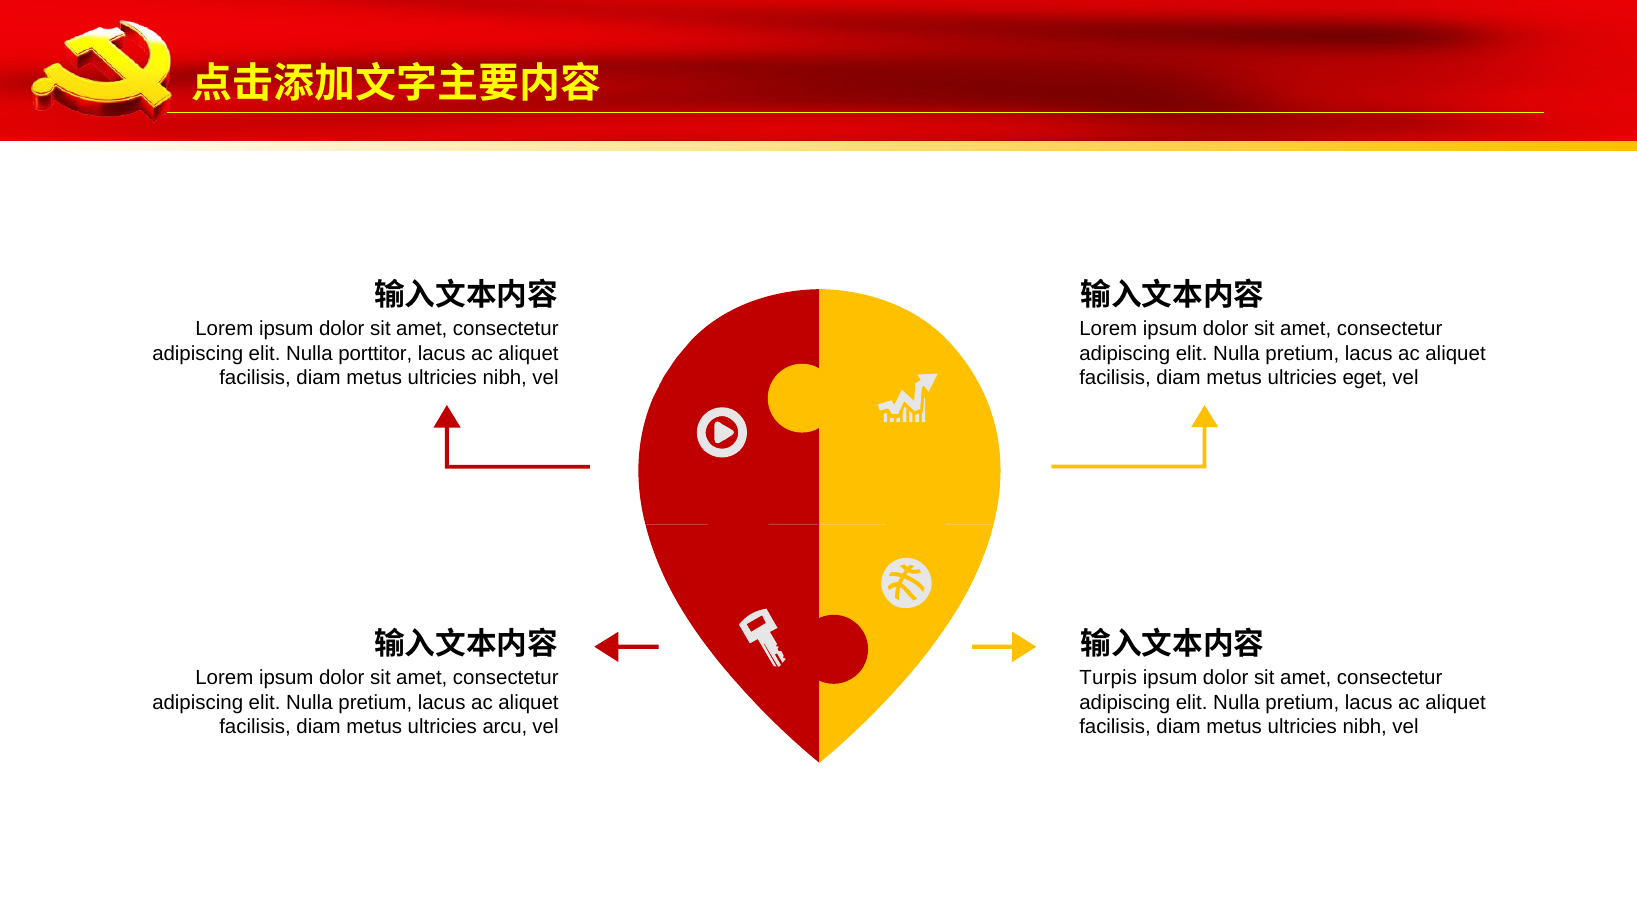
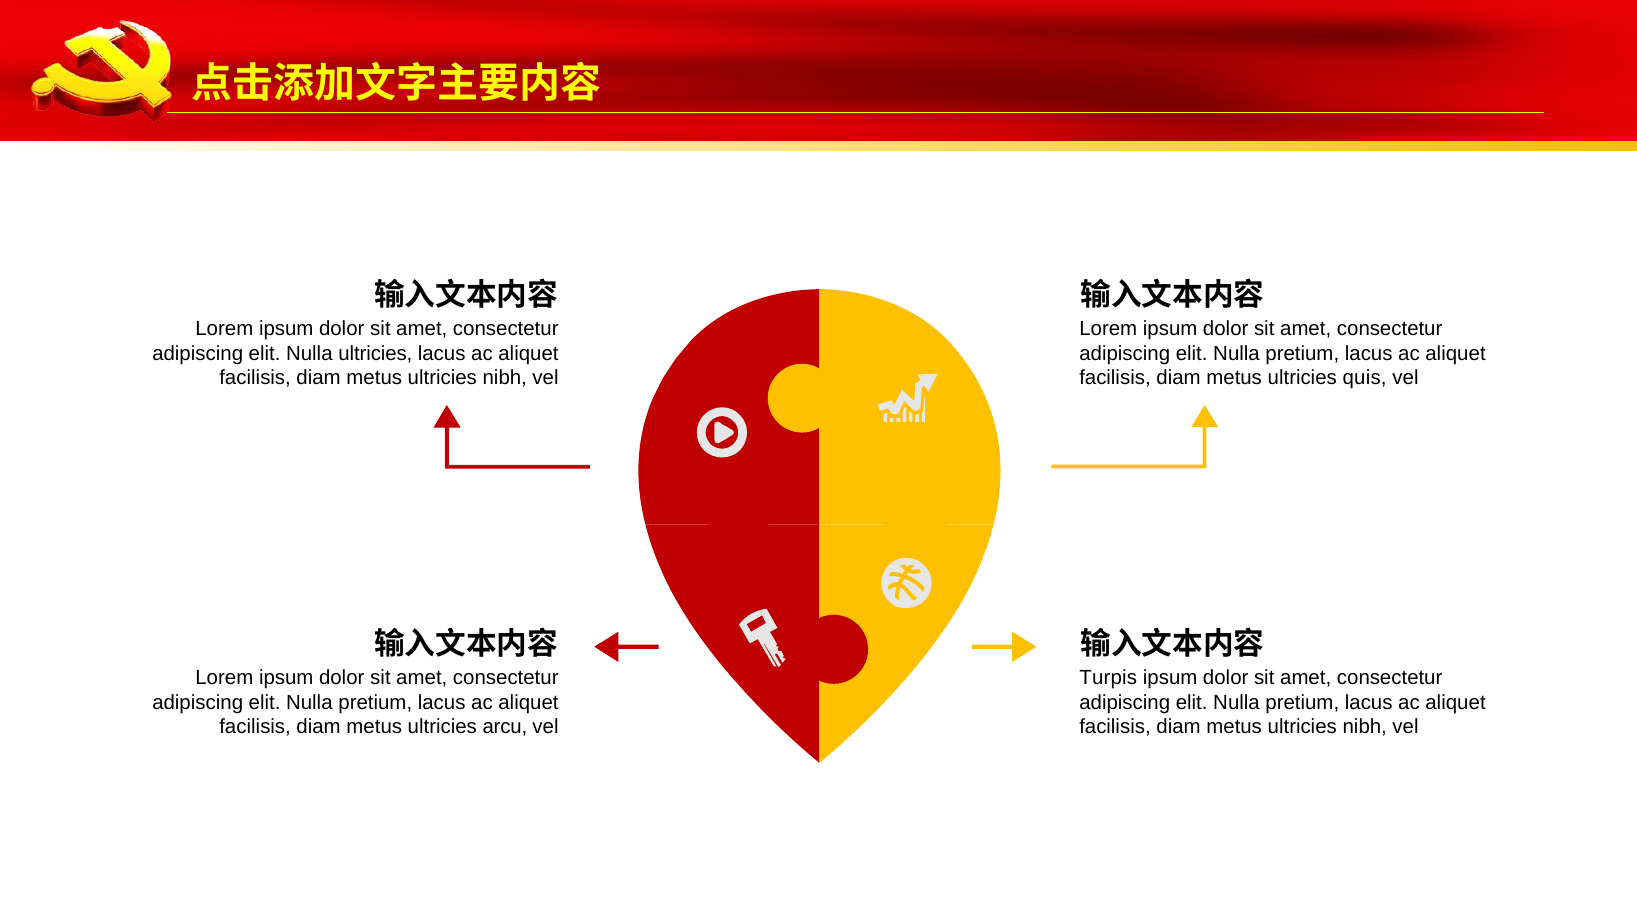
Nulla porttitor: porttitor -> ultricies (375, 353)
eget: eget -> quis (1365, 378)
